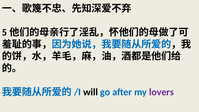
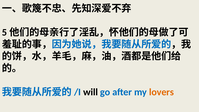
lovers colour: purple -> orange (161, 92)
